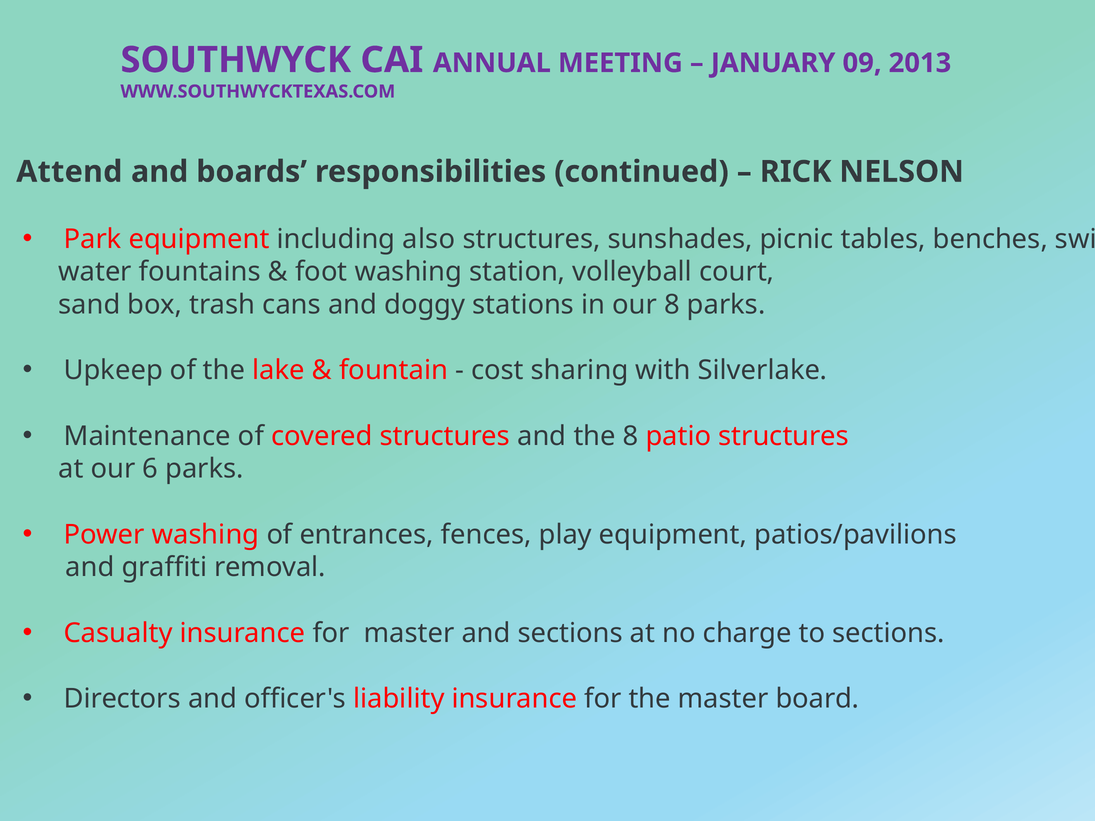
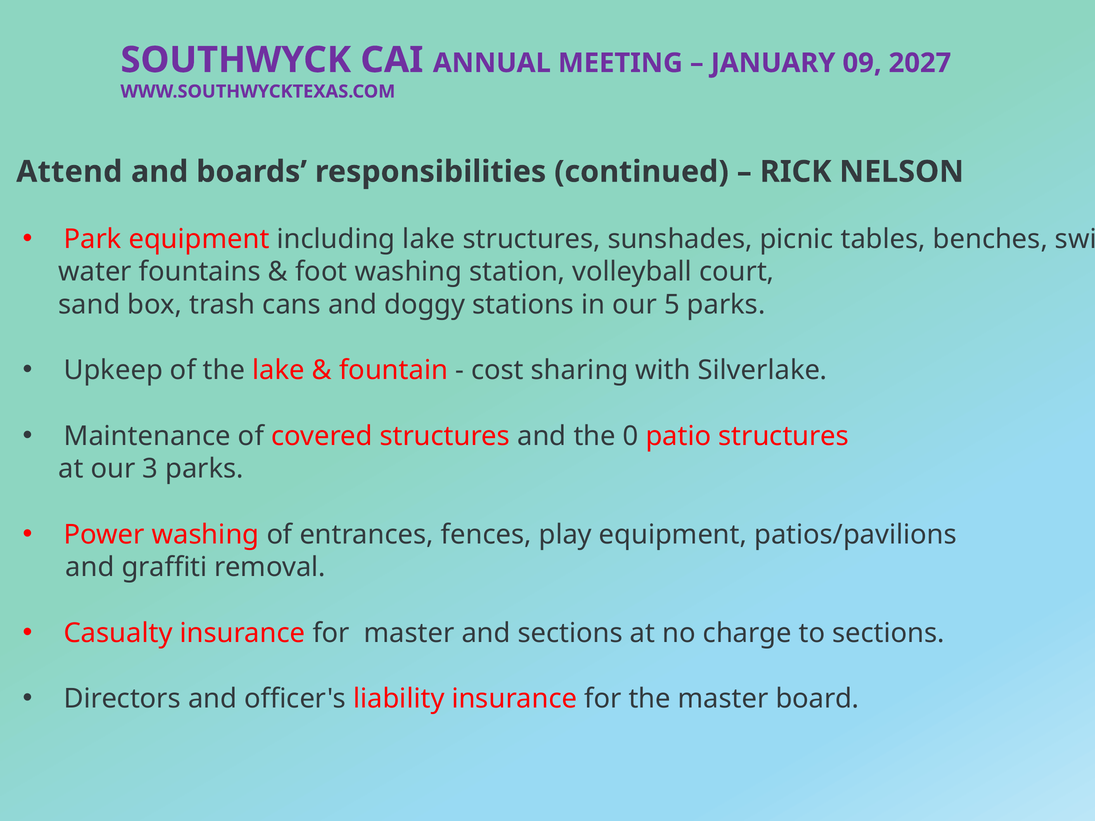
2013: 2013 -> 2027 (920, 63)
including also: also -> lake (429, 239)
our 8: 8 -> 5 (672, 305)
the 8: 8 -> 0 (631, 436)
6: 6 -> 3 (150, 469)
